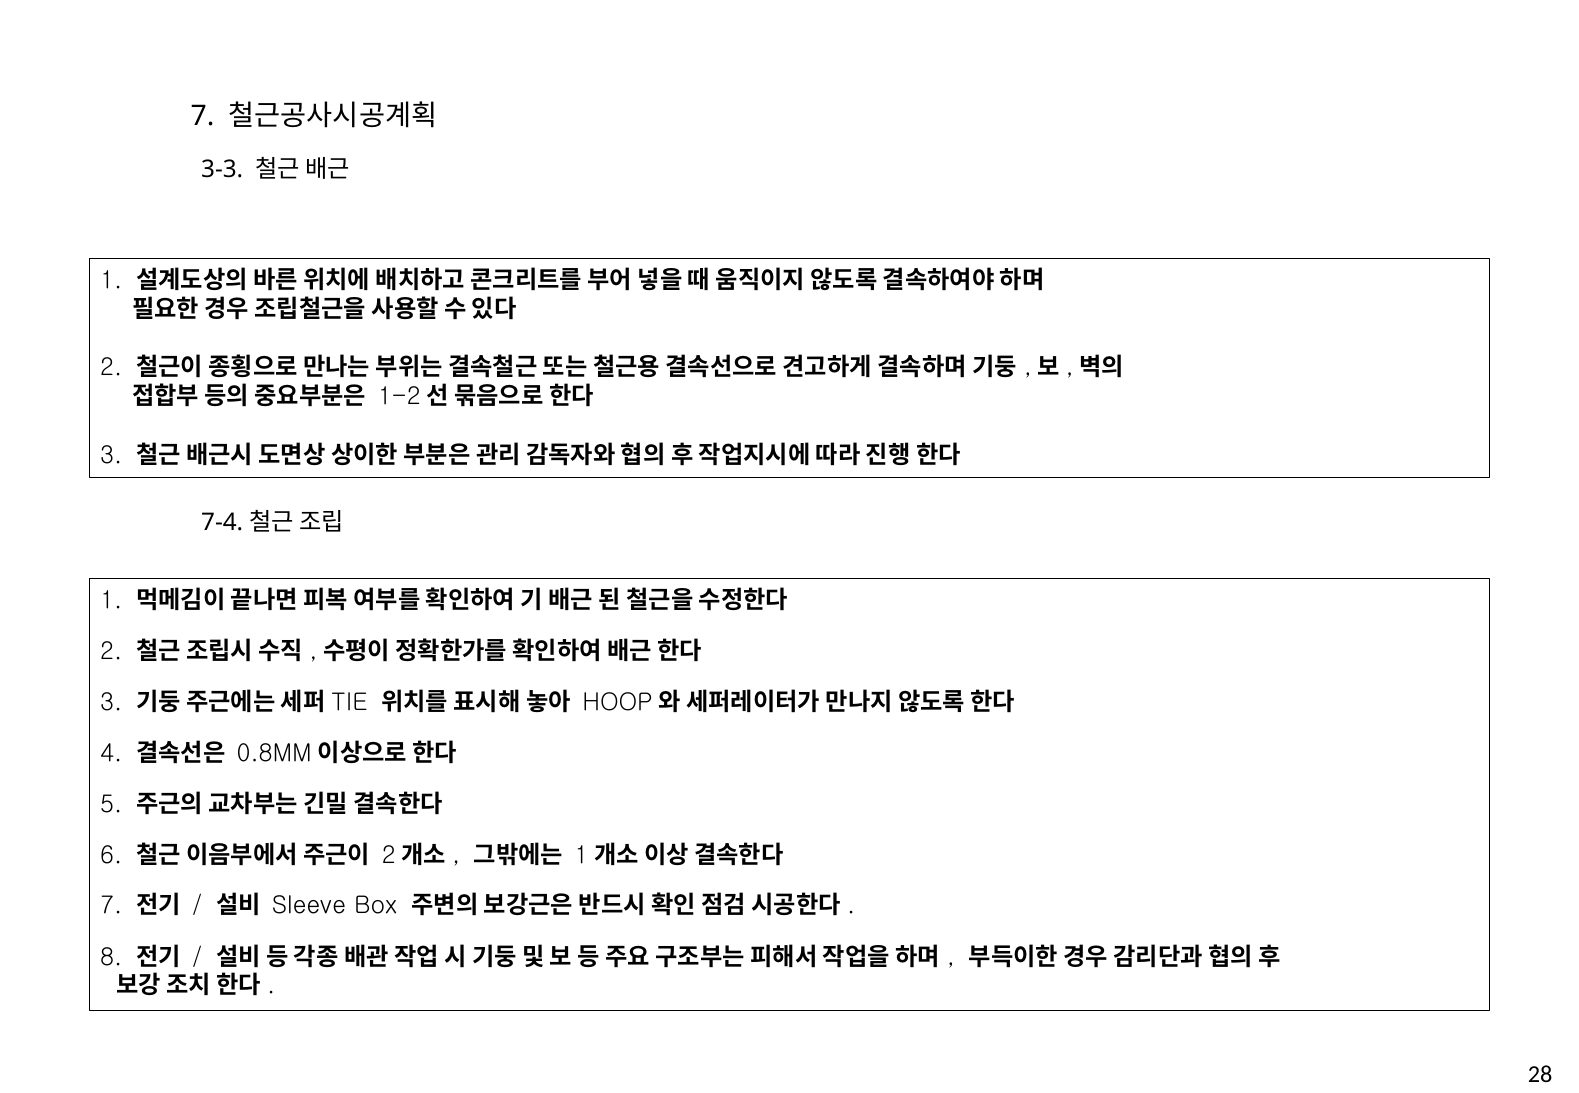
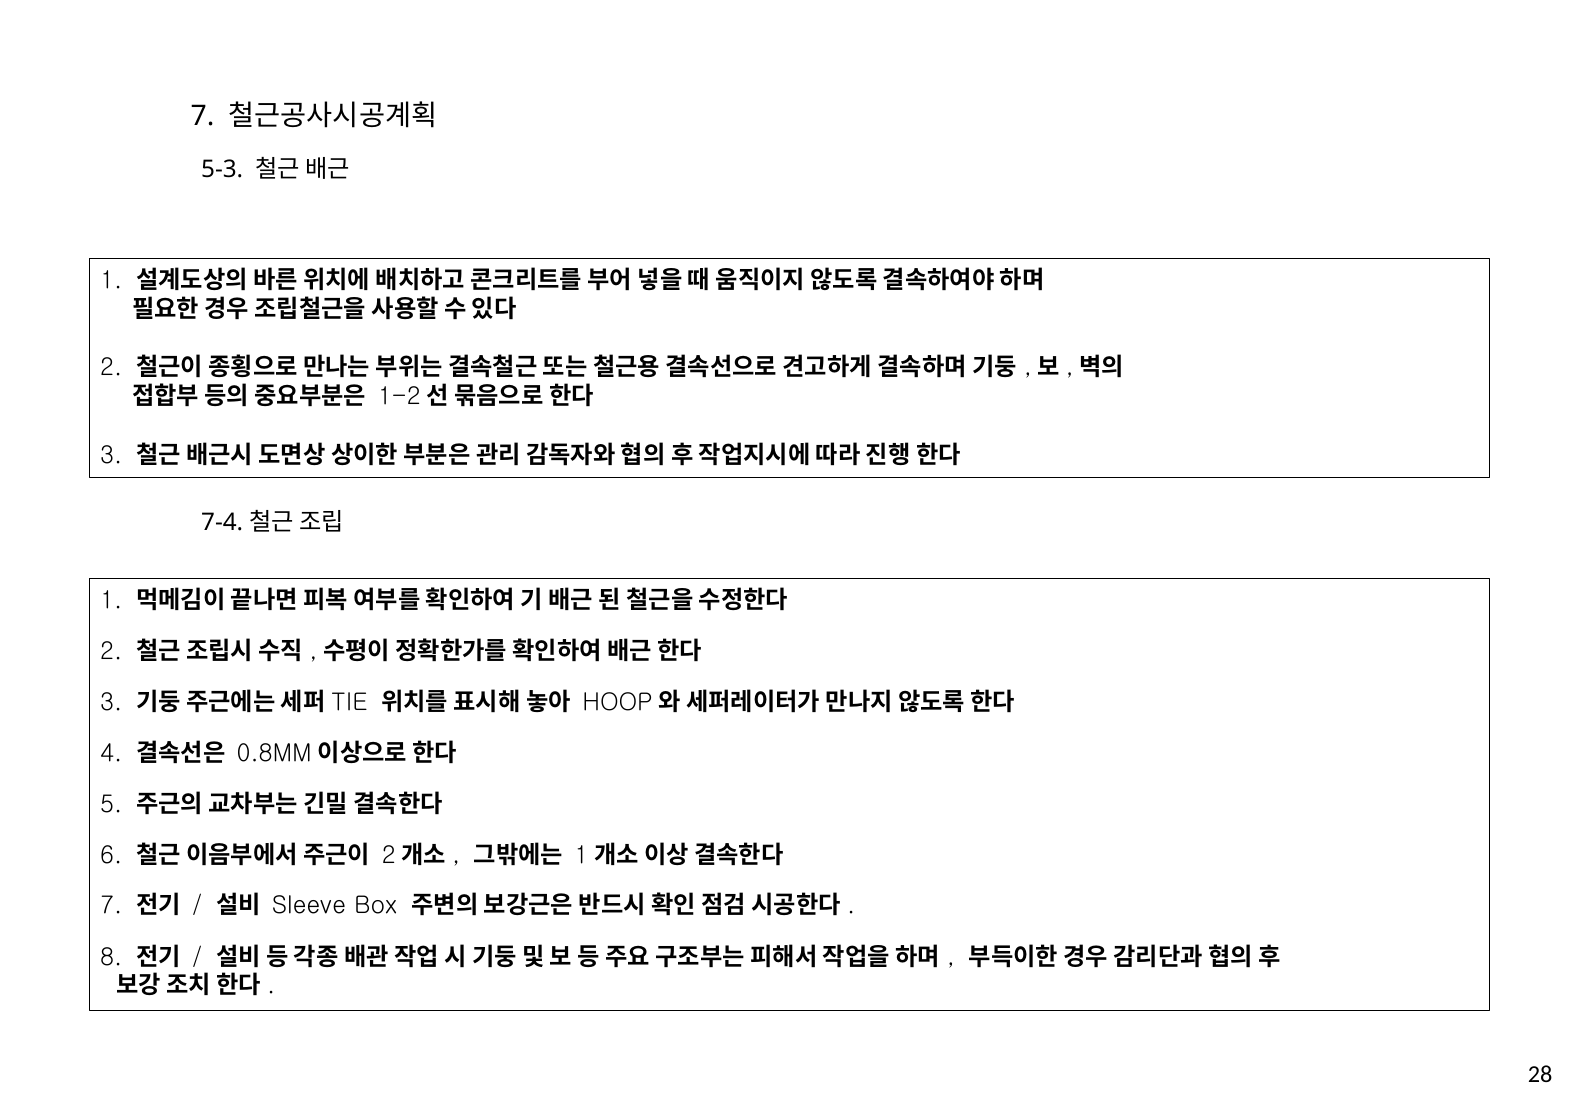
3-3: 3-3 -> 5-3 (222, 170)
